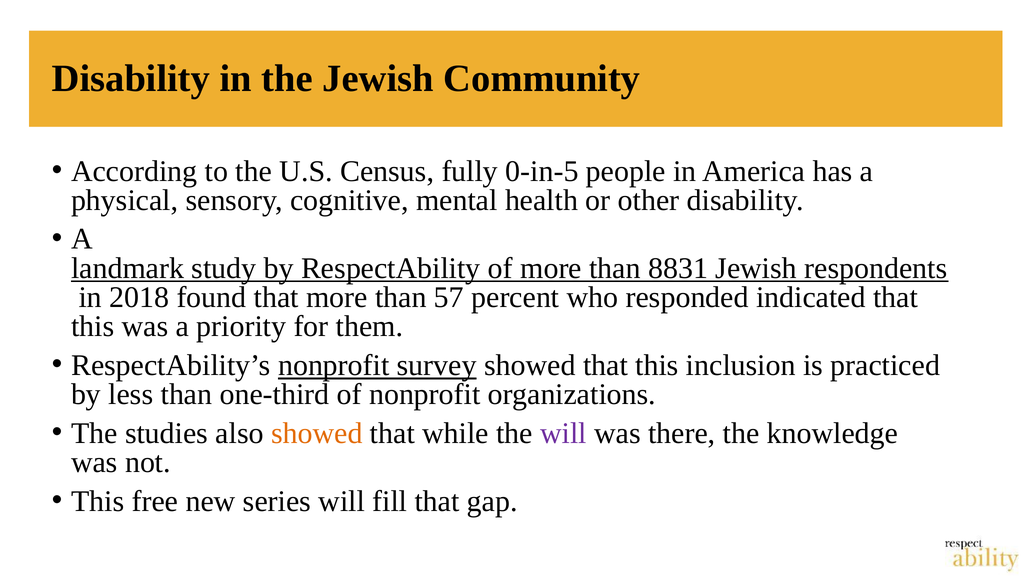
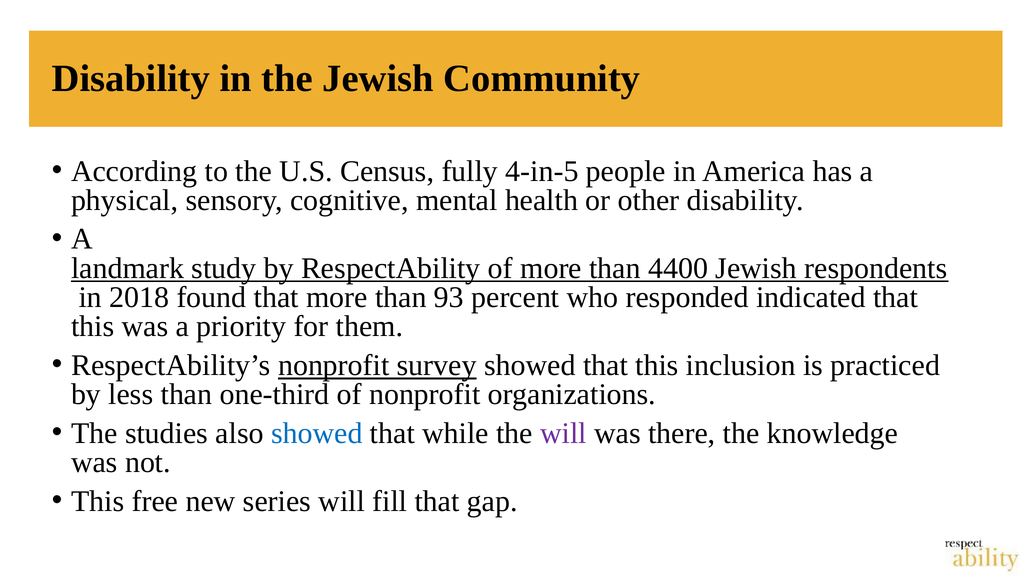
0-in-5: 0-in-5 -> 4-in-5 (542, 171)
8831: 8831 -> 4400 (678, 268)
57: 57 -> 93 (449, 298)
showed colour: orange -> blue (317, 433)
